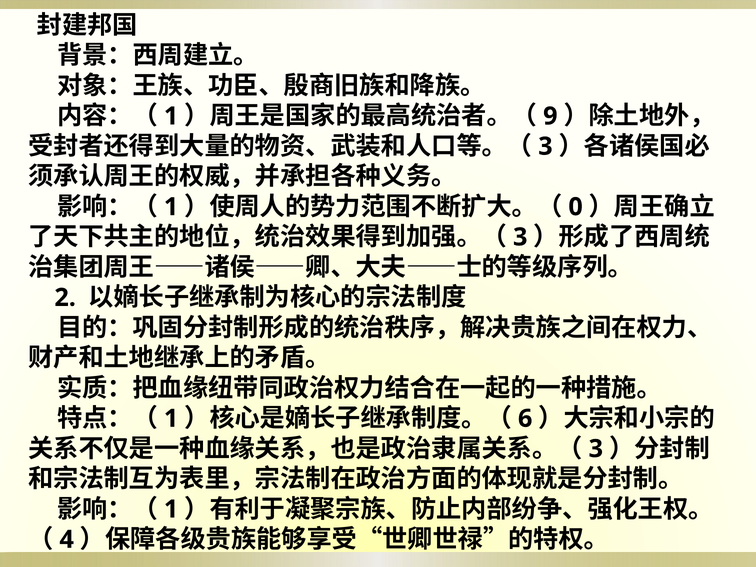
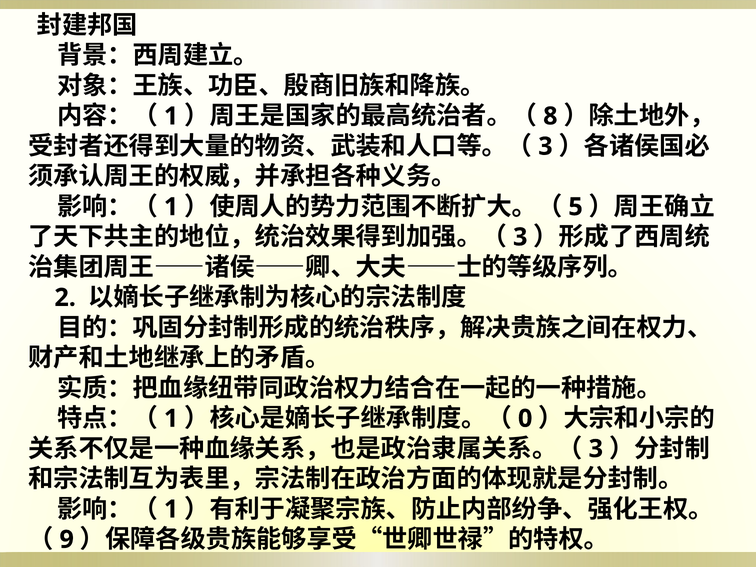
9: 9 -> 8 (550, 116)
0: 0 -> 5 (576, 207)
6: 6 -> 0 (525, 419)
4: 4 -> 9 (67, 540)
